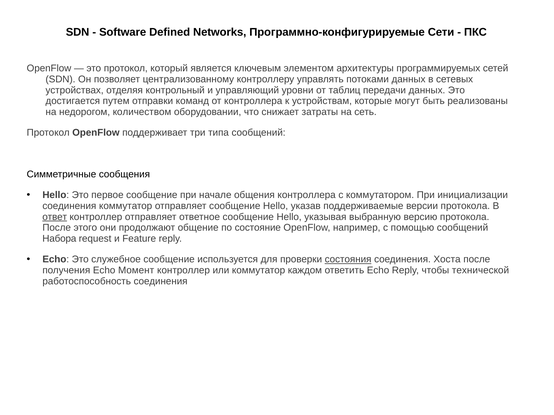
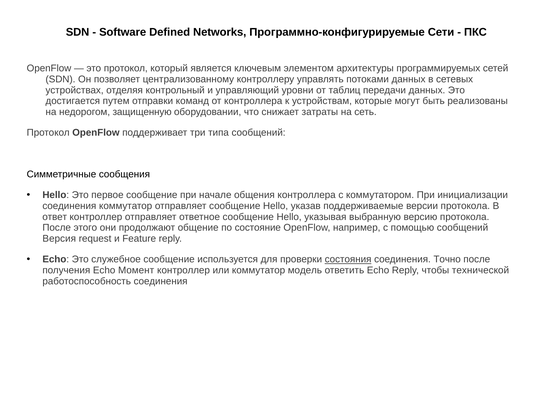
количеством: количеством -> защищенную (142, 112)
ответ underline: present -> none (55, 217)
Набора: Набора -> Версия (59, 239)
Хоста: Хоста -> Точно (447, 260)
каждом: каждом -> модель (305, 271)
